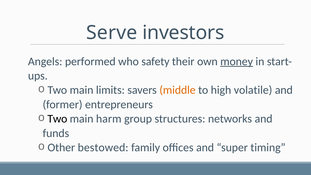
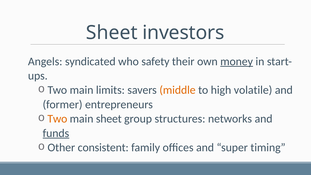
Serve: Serve -> Sheet (112, 33)
performed: performed -> syndicated (90, 61)
Two colour: black -> orange (57, 119)
main harm: harm -> sheet (109, 119)
funds underline: none -> present (56, 133)
bestowed: bestowed -> consistent (103, 147)
